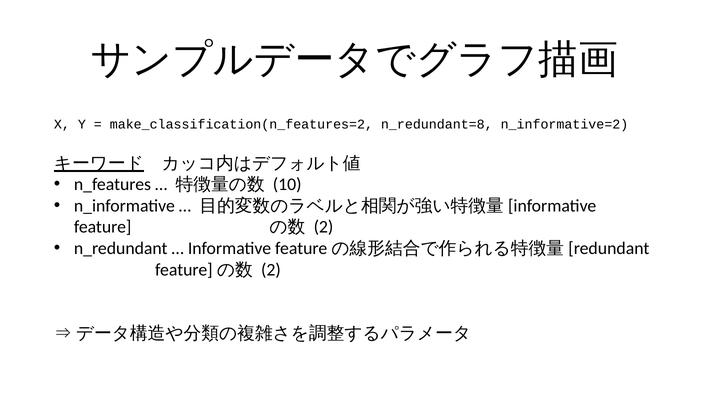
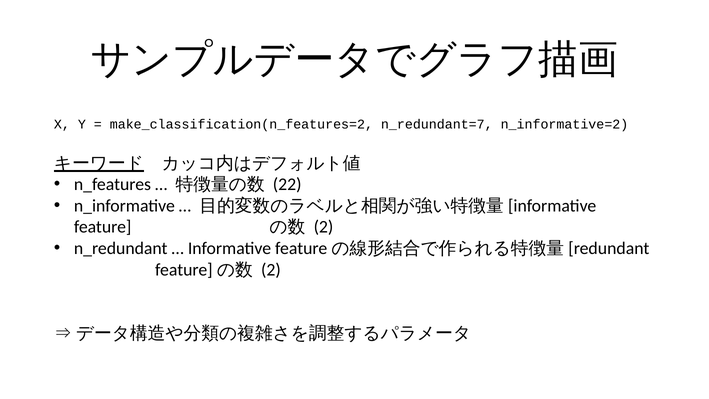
n_redundant=8: n_redundant=8 -> n_redundant=7 (437, 124)
10: 10 -> 22 (287, 184)
